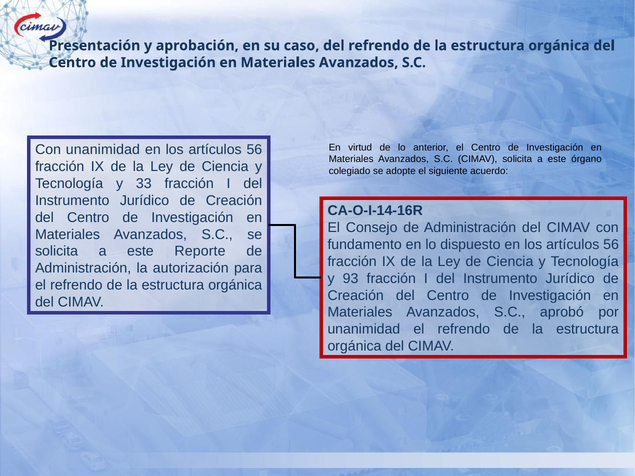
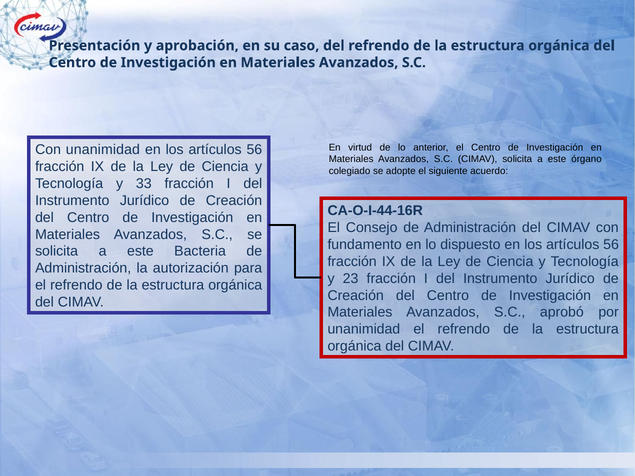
CA-O-I-14-16R: CA-O-I-14-16R -> CA-O-I-44-16R (375, 211)
Reporte: Reporte -> Bacteria (200, 251)
93: 93 -> 23 (351, 279)
